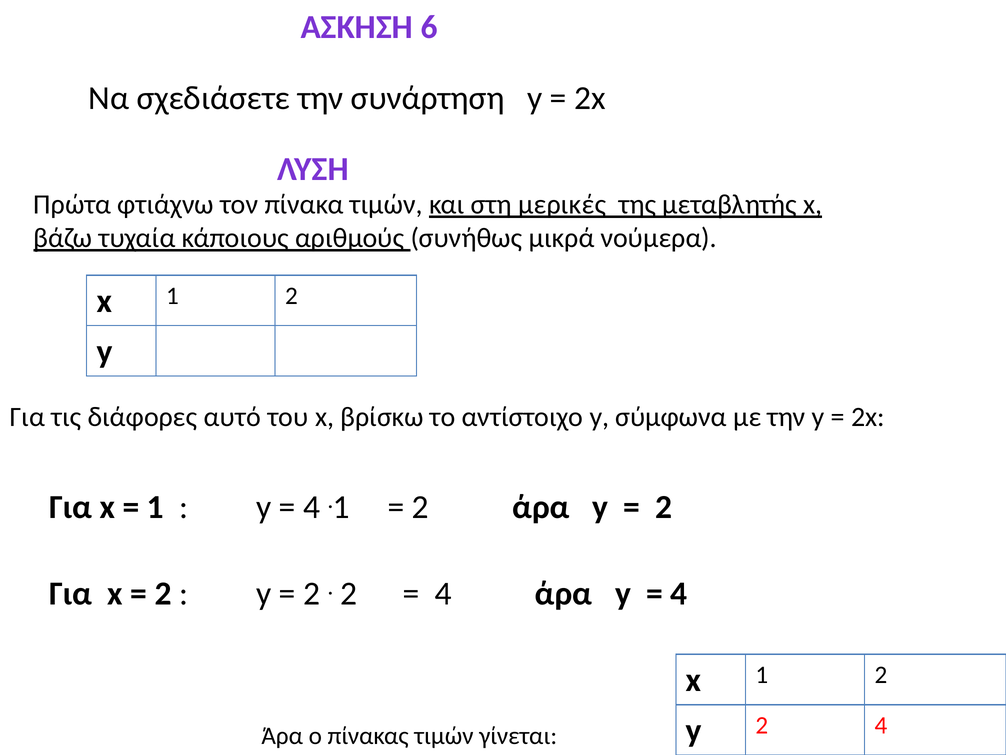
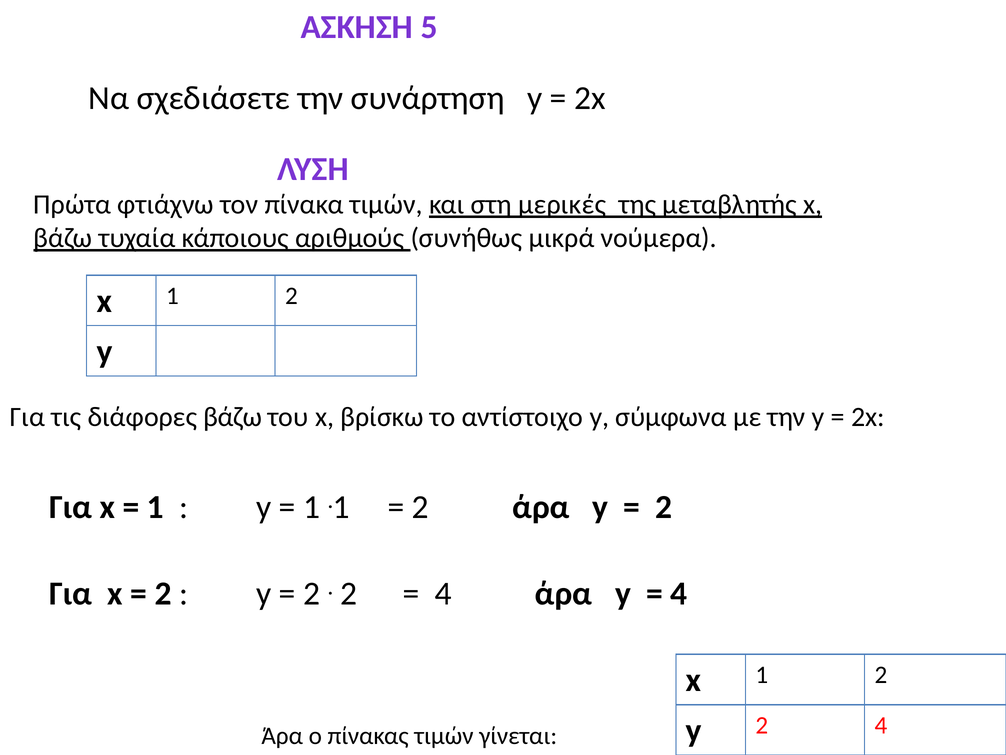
6: 6 -> 5 (429, 27)
διάφορες αυτό: αυτό -> βάζω (233, 417)
4: 4 -> 1 (312, 507)
